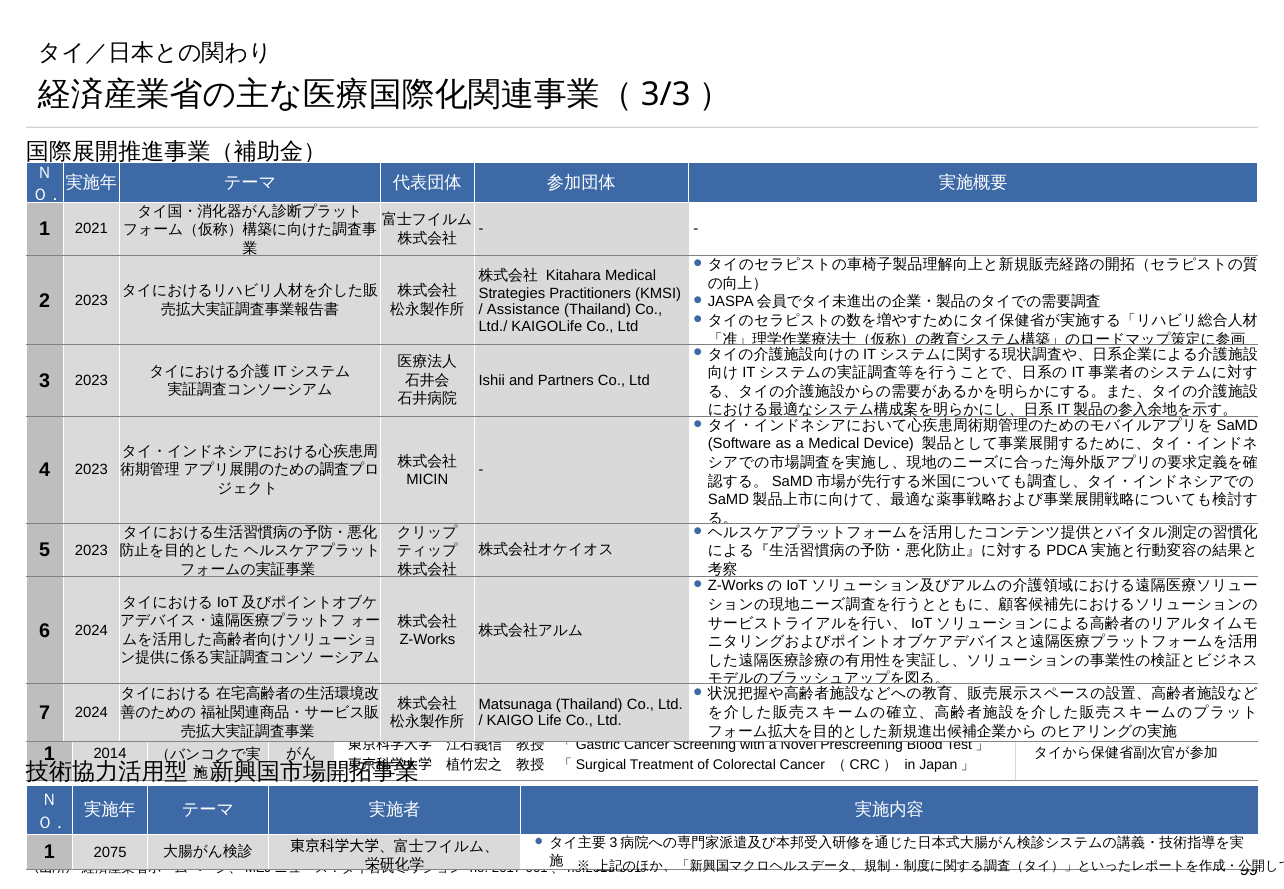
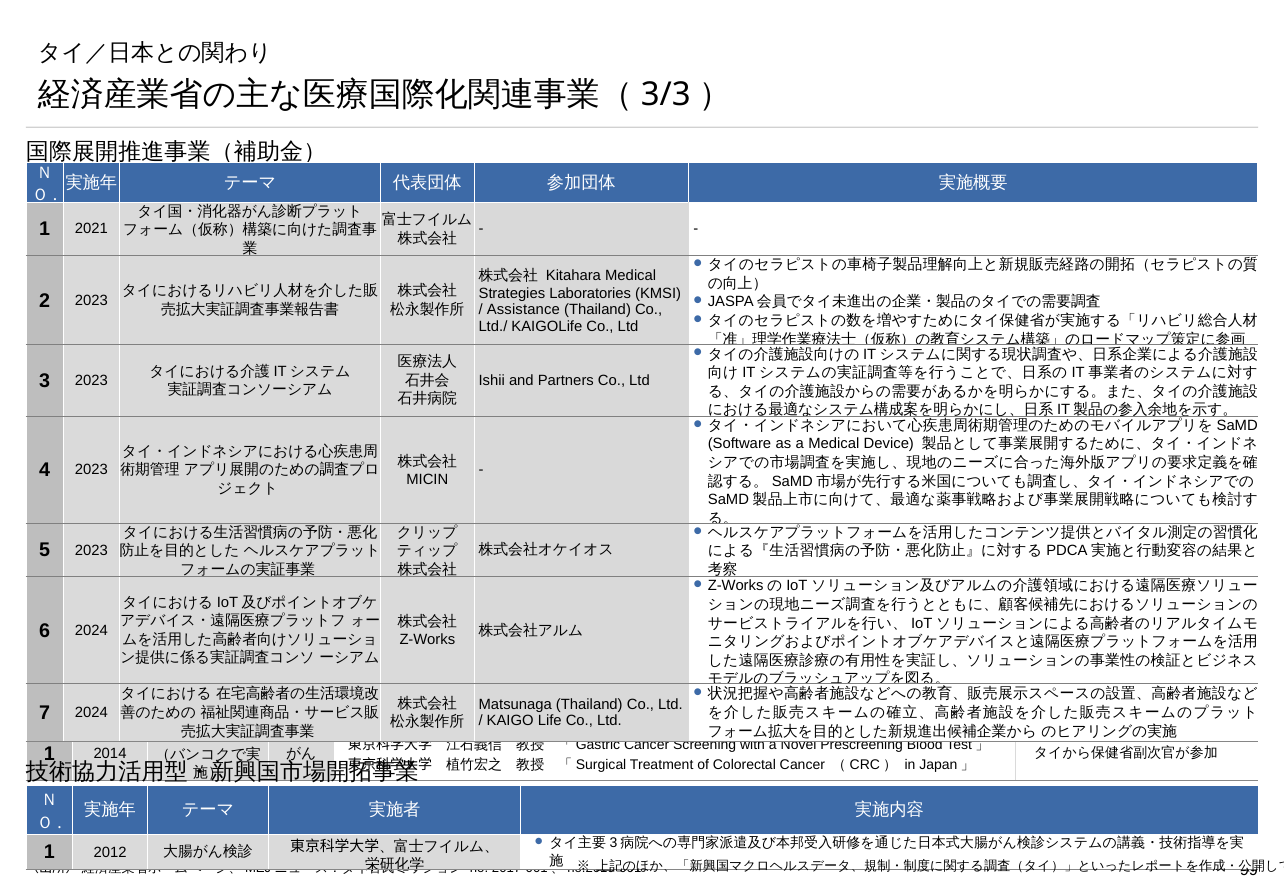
Practitioners: Practitioners -> Laboratories (590, 293)
2075: 2075 -> 2012 (110, 852)
